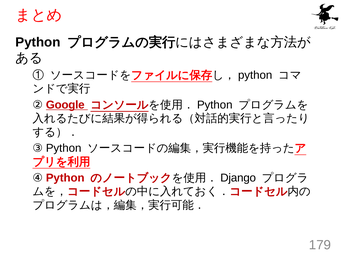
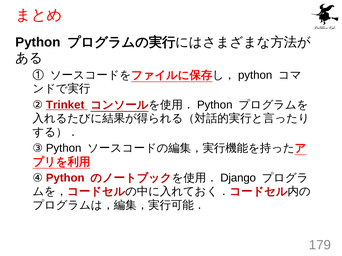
Google: Google -> Trinket (65, 105)
